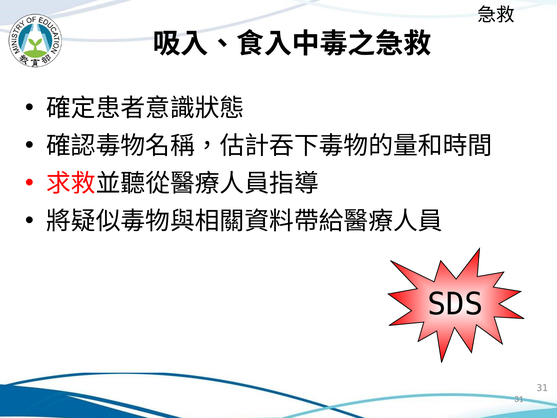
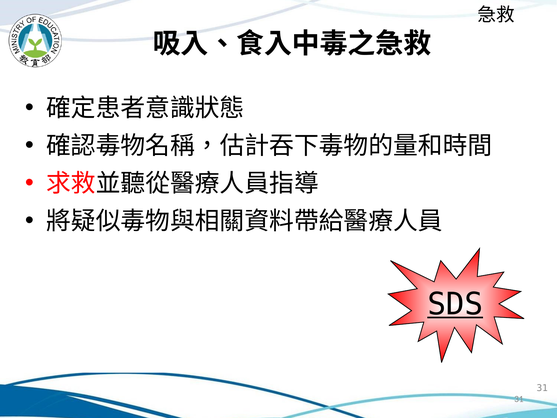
SDS underline: none -> present (455, 304)
